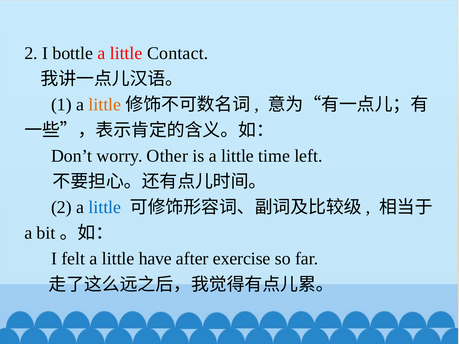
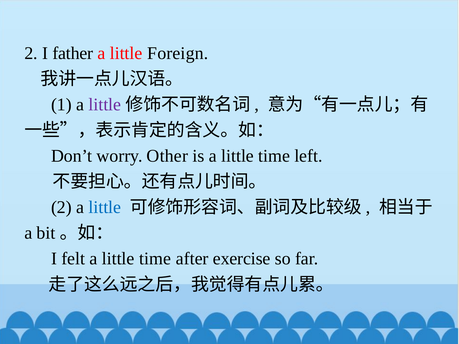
bottle: bottle -> father (73, 53)
Contact: Contact -> Foreign (178, 53)
little colour: orange -> purple (105, 105)
felt a little have: have -> time (155, 259)
